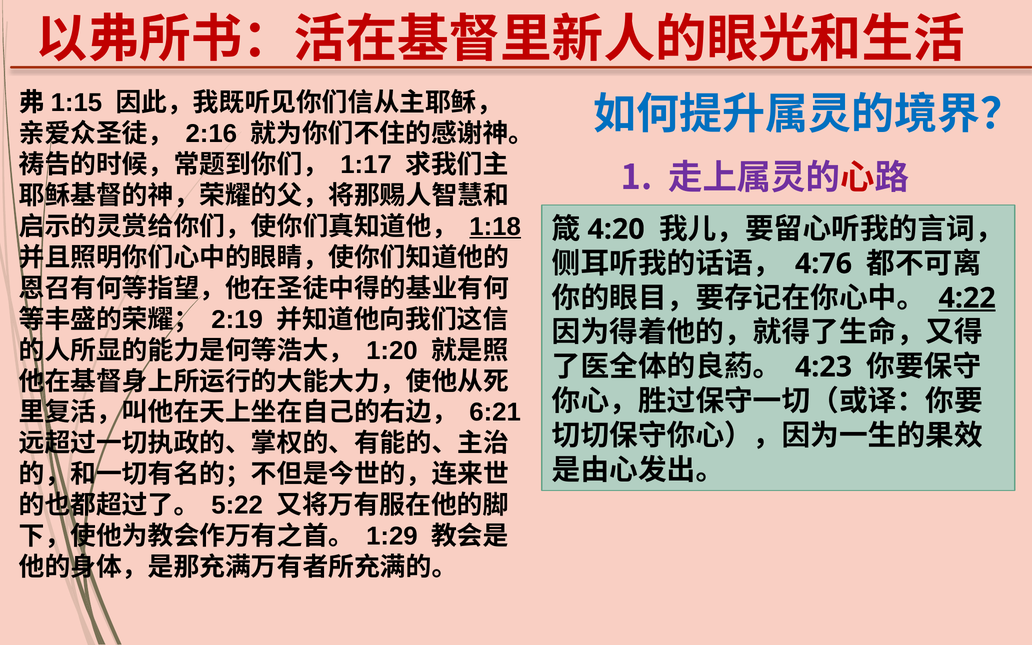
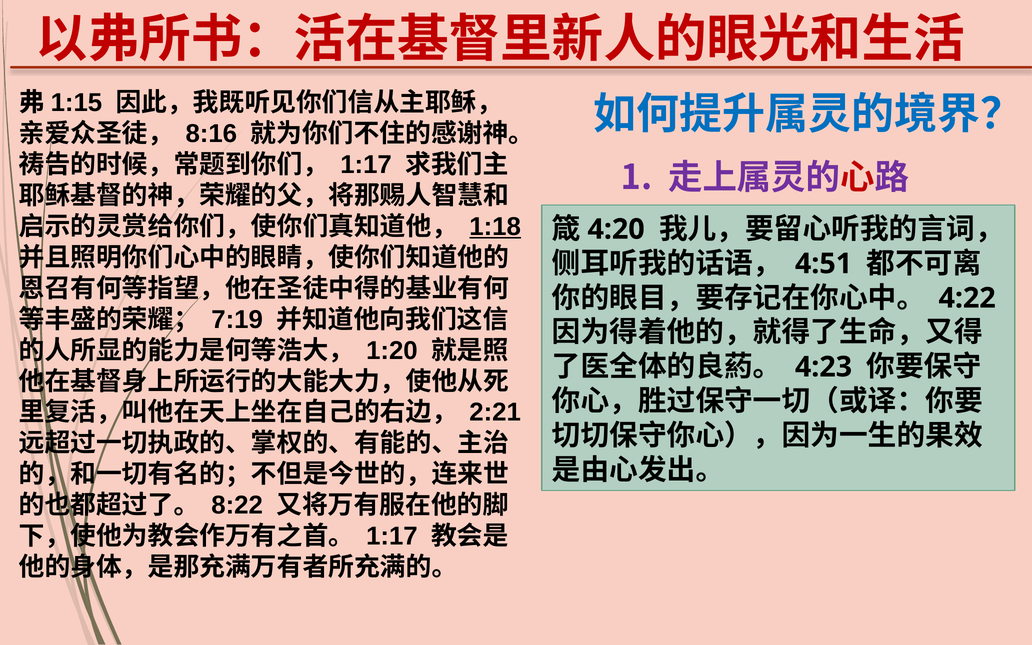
2:16: 2:16 -> 8:16 (211, 134)
4:76: 4:76 -> 4:51 (824, 264)
4:22 underline: present -> none (967, 298)
2:19: 2:19 -> 7:19 (237, 320)
6:21: 6:21 -> 2:21 (495, 412)
5:22: 5:22 -> 8:22 (237, 505)
1:29: 1:29 -> 1:17 (392, 536)
